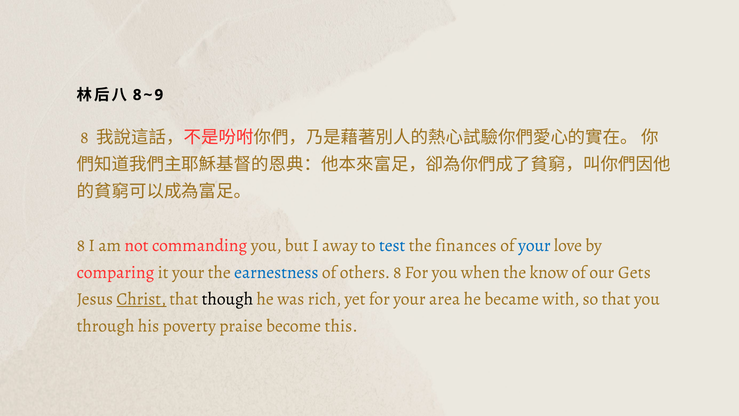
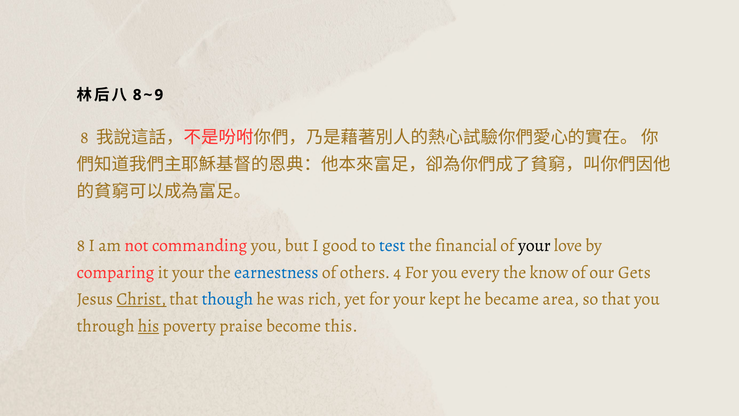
away: away -> good (340, 245)
finances: finances -> financial (466, 245)
your colour: blue -> black (534, 245)
others 8: 8 -> 4 (397, 272)
when: when -> every (480, 272)
though colour: black -> blue (227, 299)
area: area -> kept (445, 299)
with: with -> area (561, 299)
his underline: none -> present (149, 326)
